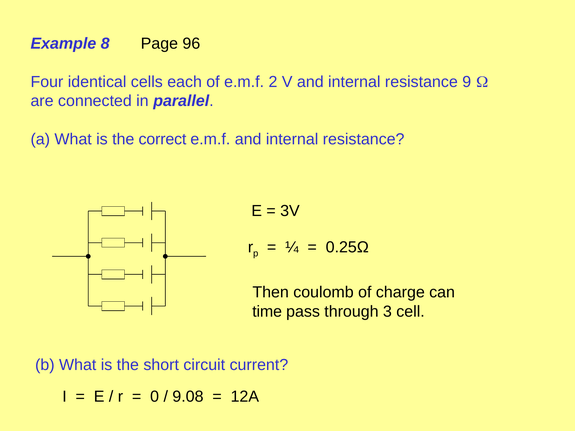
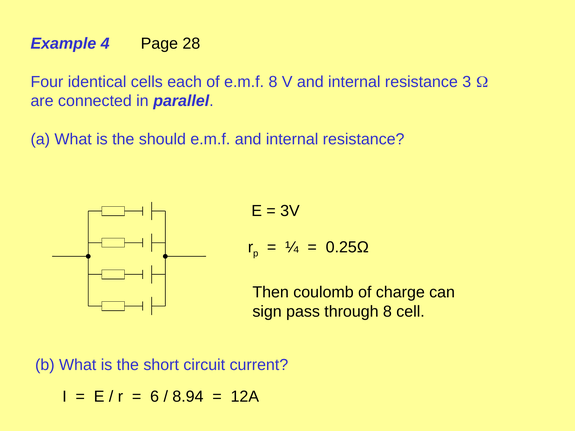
8: 8 -> 4 (105, 43)
96: 96 -> 28 (191, 43)
e.m.f 2: 2 -> 8 (273, 82)
9: 9 -> 3 (467, 82)
correct: correct -> should (162, 139)
time: time -> sign (267, 312)
through 3: 3 -> 8 (387, 312)
0: 0 -> 6 (155, 397)
9.08: 9.08 -> 8.94 (188, 397)
